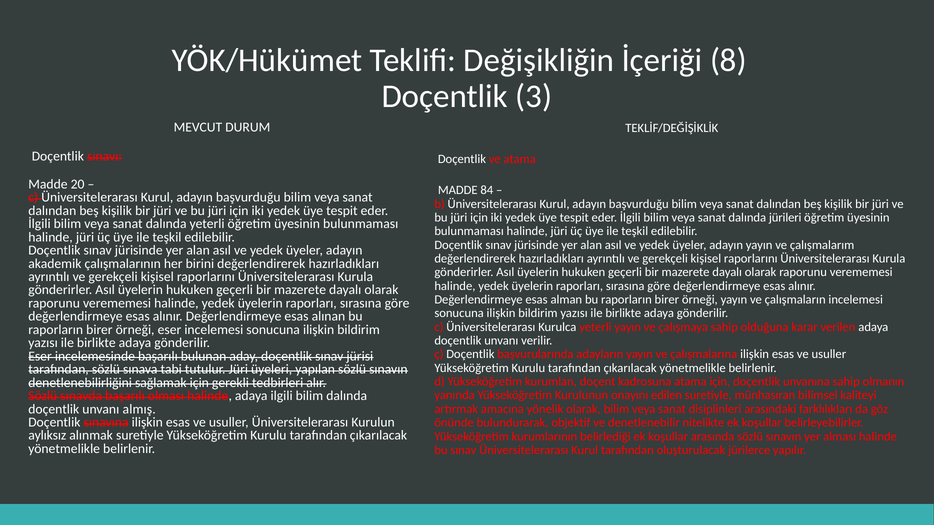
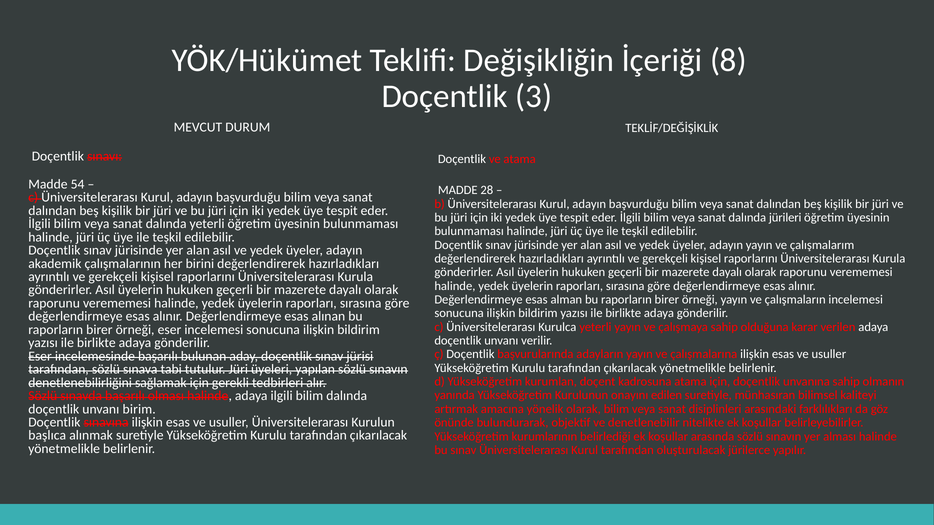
20: 20 -> 54 (78, 184)
84: 84 -> 28 (487, 190)
almış: almış -> birim (139, 409)
aylıksız: aylıksız -> başlıca (47, 436)
